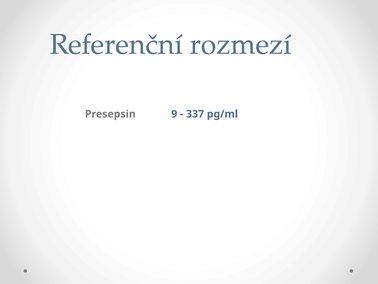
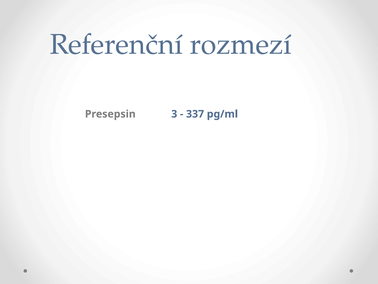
9: 9 -> 3 (174, 114)
